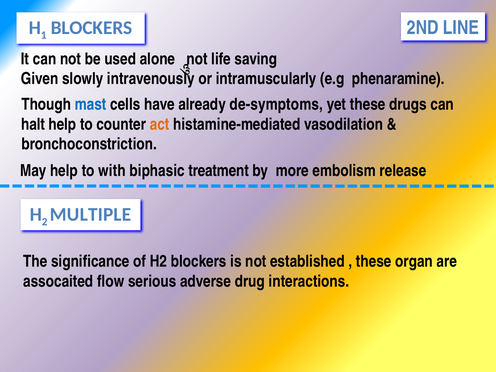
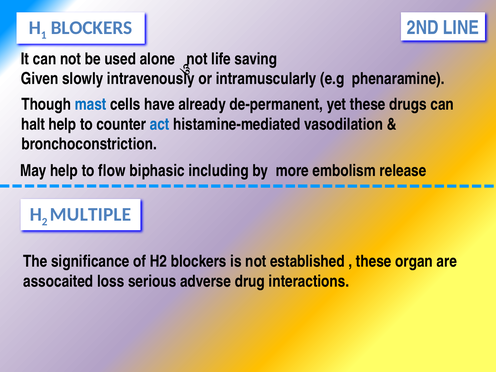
de-symptoms: de-symptoms -> de-permanent (276, 104)
act colour: orange -> blue (160, 124)
with: with -> flow (112, 171)
treatment: treatment -> including (219, 171)
flow: flow -> loss (111, 281)
